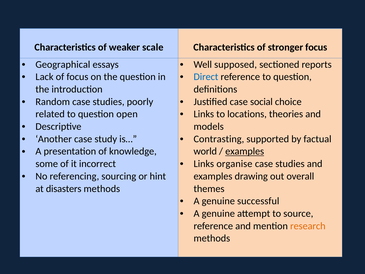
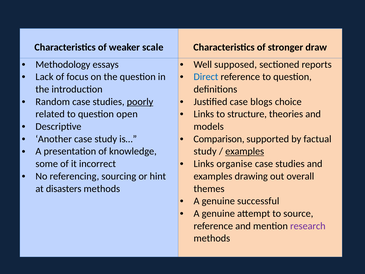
stronger focus: focus -> draw (316, 47)
Geographical: Geographical -> Methodology (63, 64)
poorly underline: none -> present (140, 102)
social: social -> blogs (261, 102)
locations: locations -> structure (247, 114)
Contrasting: Contrasting -> Comparison (219, 139)
world: world -> study (205, 151)
research colour: orange -> purple (308, 226)
